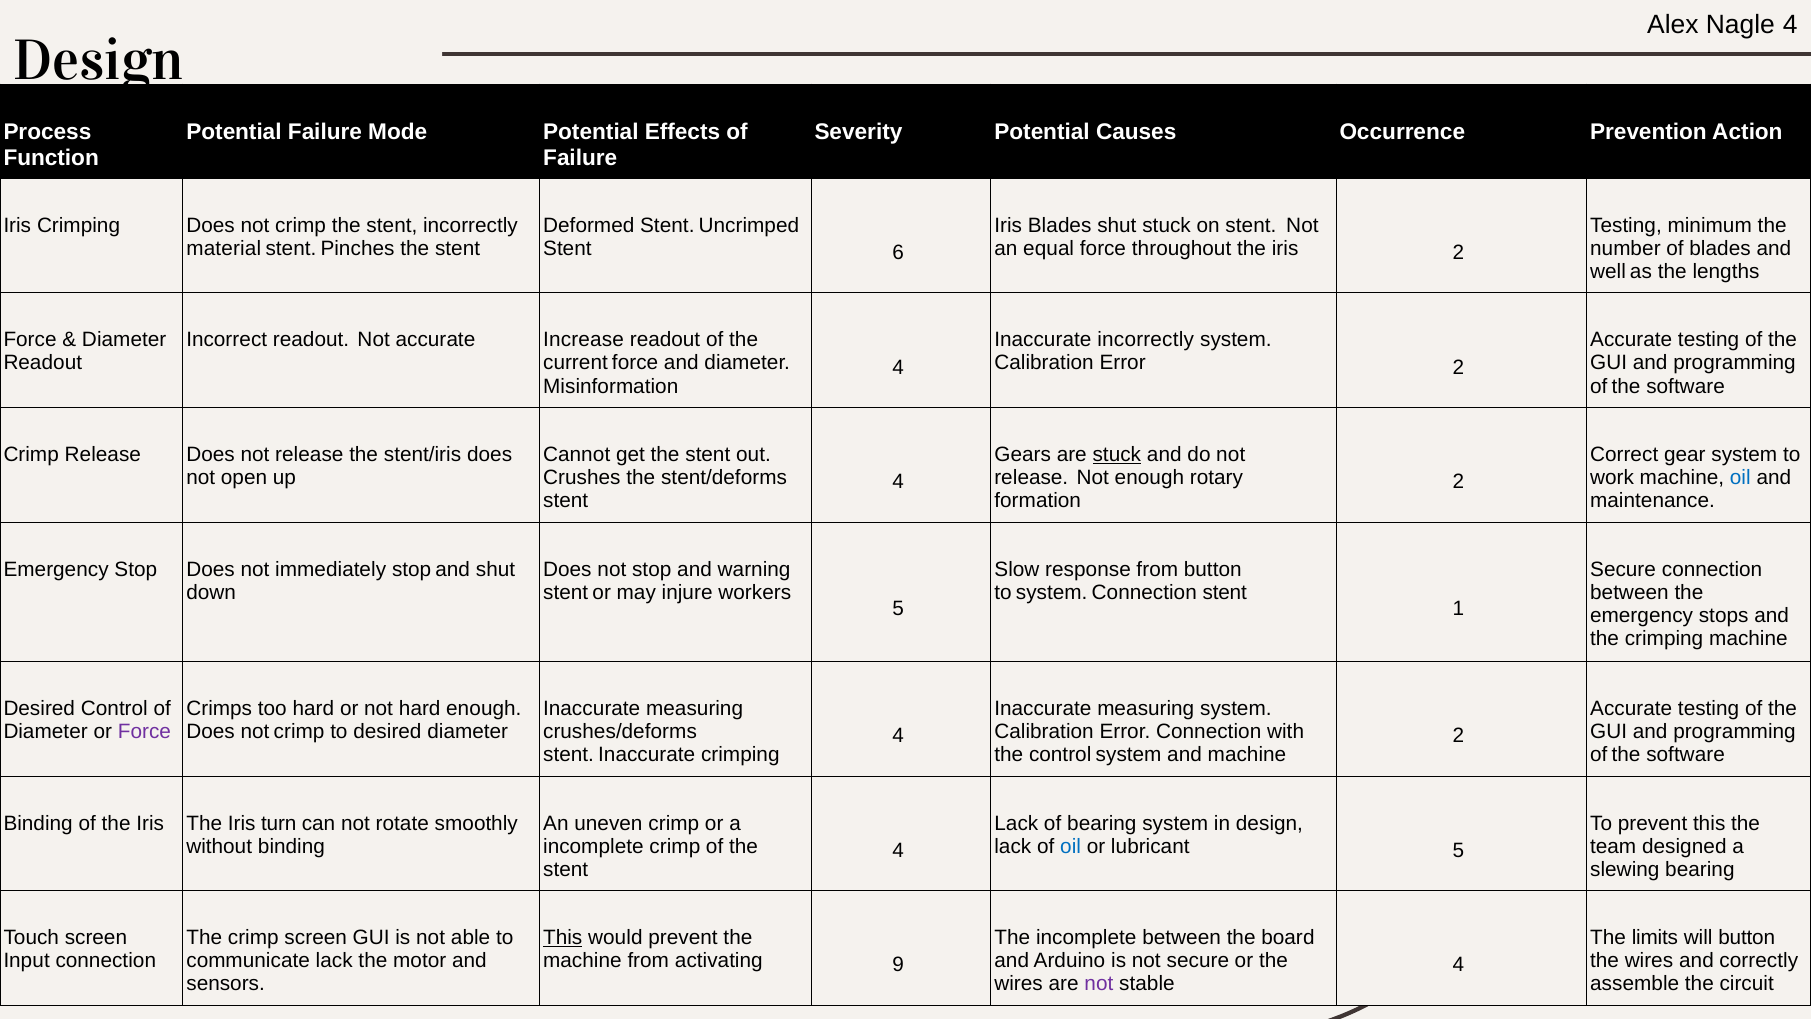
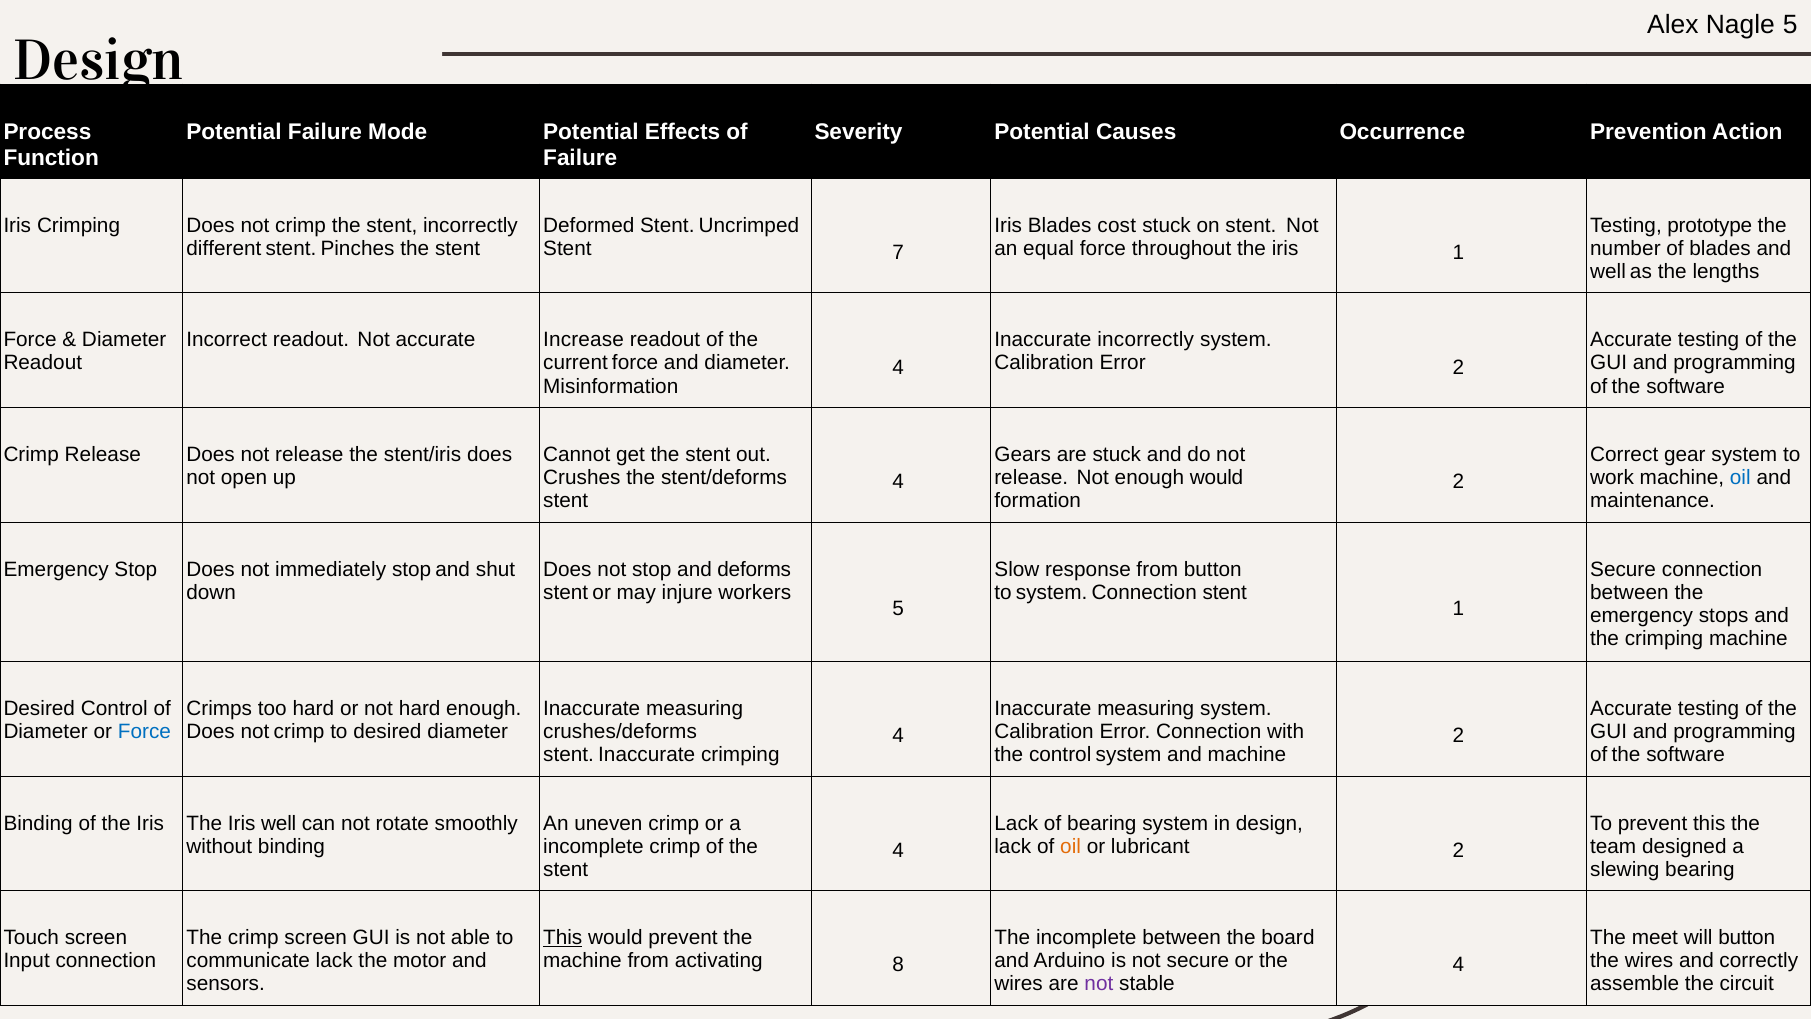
Nagle 4: 4 -> 5 (1790, 24)
Blades shut: shut -> cost (1117, 225)
minimum: minimum -> prototype (1710, 225)
material: material -> different (224, 248)
6: 6 -> 7 (898, 253)
iris 2: 2 -> 1 (1458, 253)
stuck underline: present -> none (1117, 454)
enough rotary: rotary -> would (1217, 478)
warning: warning -> deforms (754, 569)
Force colour: purple -> blue (144, 732)
Iris turn: turn -> well (279, 823)
oil colour: blue -> orange (1071, 846)
lubricant 5: 5 -> 2 (1458, 850)
limits: limits -> meet (1655, 938)
9: 9 -> 8 (898, 965)
